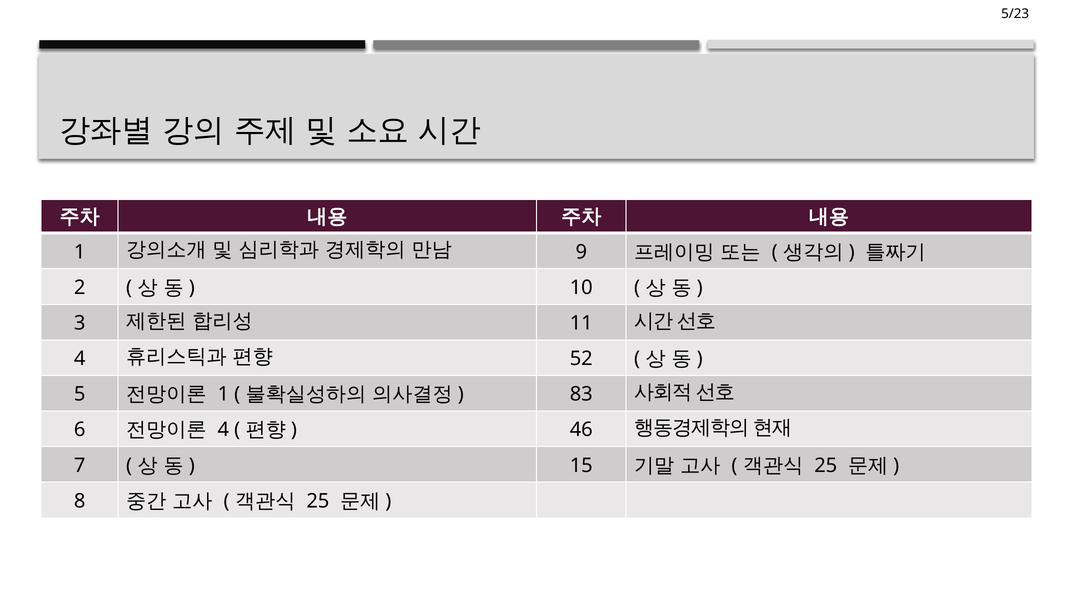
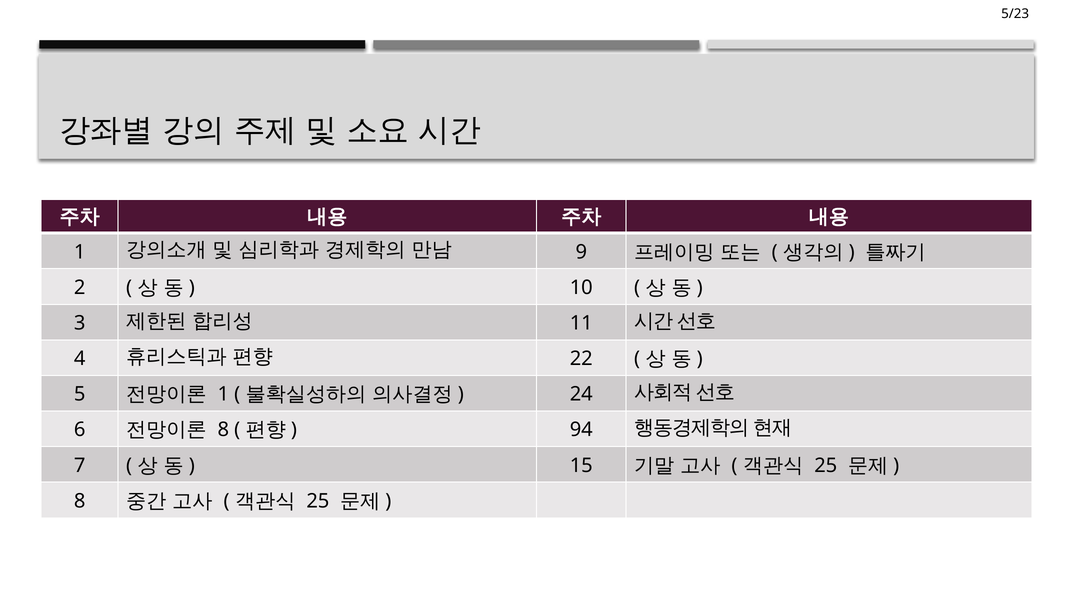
52: 52 -> 22 (581, 358)
83: 83 -> 24 (581, 394)
4: 4 -> 8 (223, 430)
46: 46 -> 94 (581, 430)
